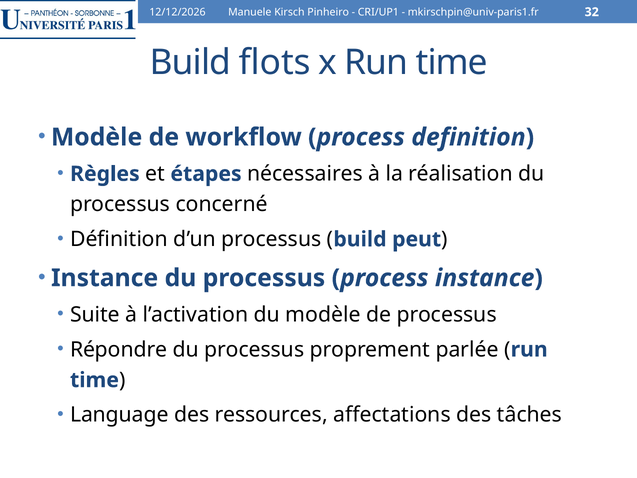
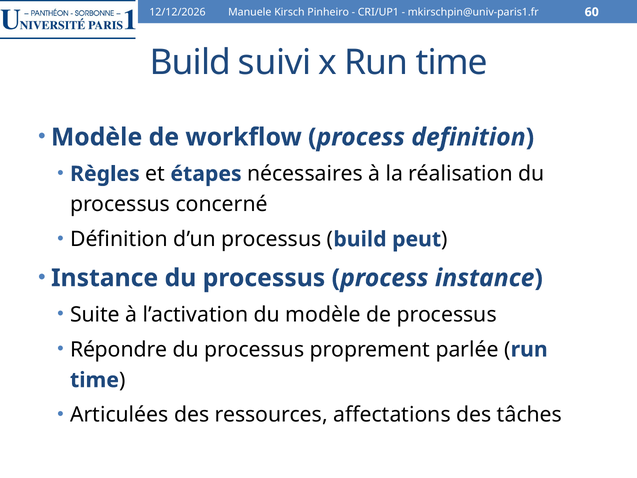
32: 32 -> 60 (592, 12)
flots: flots -> suivi (275, 63)
Language: Language -> Articulées (119, 415)
